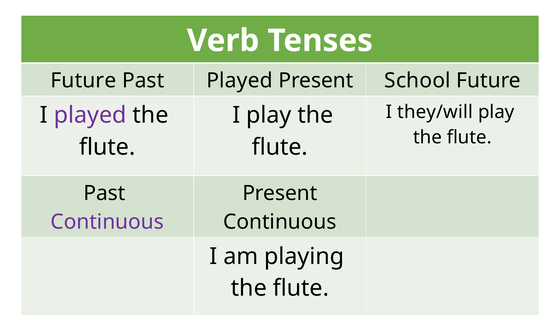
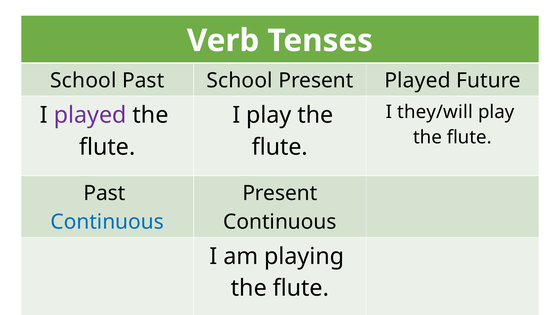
Future: Future -> School (83, 80)
Past Played: Played -> School (240, 80)
Present School: School -> Played (418, 80)
Continuous colour: purple -> blue (107, 222)
